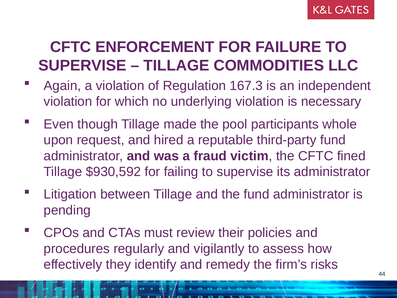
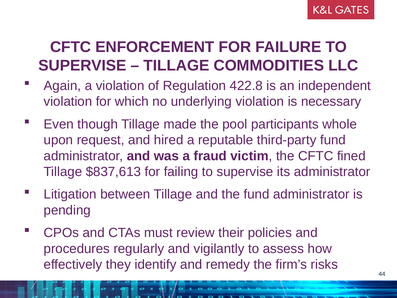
167.3: 167.3 -> 422.8 (246, 86)
$930,592: $930,592 -> $837,613 (113, 172)
